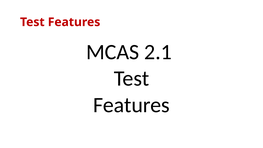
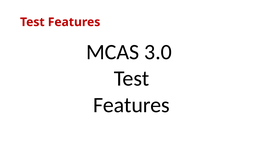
2.1: 2.1 -> 3.0 (158, 52)
